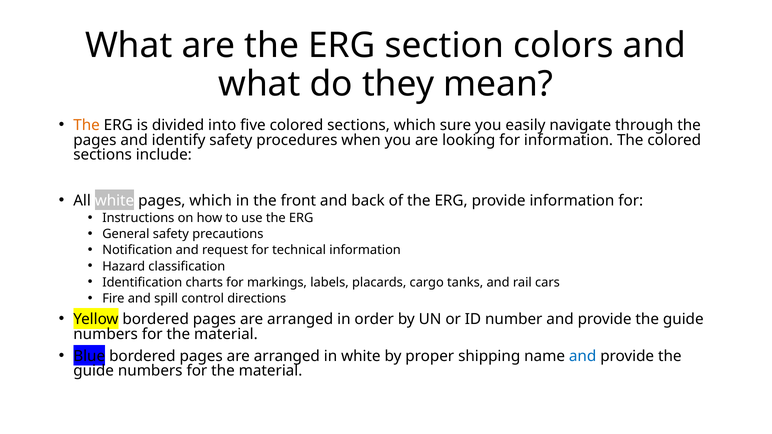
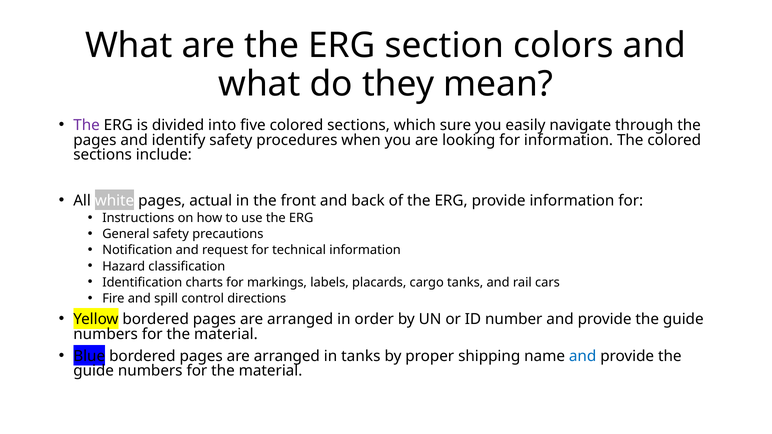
The colour: orange -> purple (87, 125)
pages which: which -> actual (211, 201)
in white: white -> tanks (361, 356)
